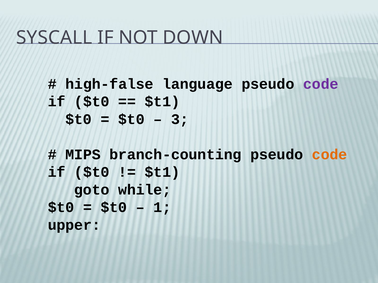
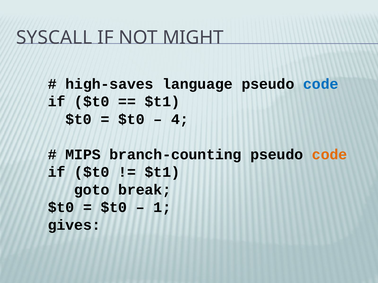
DOWN: DOWN -> MIGHT (193, 38)
high-false: high-false -> high-saves (109, 84)
code colour: purple -> blue (321, 84)
3: 3 -> 4 (180, 119)
while: while -> break (145, 190)
upper: upper -> gives (74, 225)
